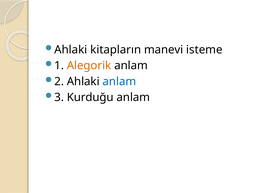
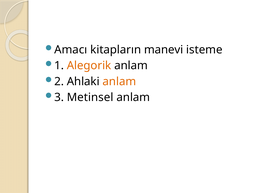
Ahlaki: Ahlaki -> Amacı (71, 50)
anlam colour: blue -> orange (119, 81)
Kurduğu: Kurduğu -> Metinsel (90, 97)
